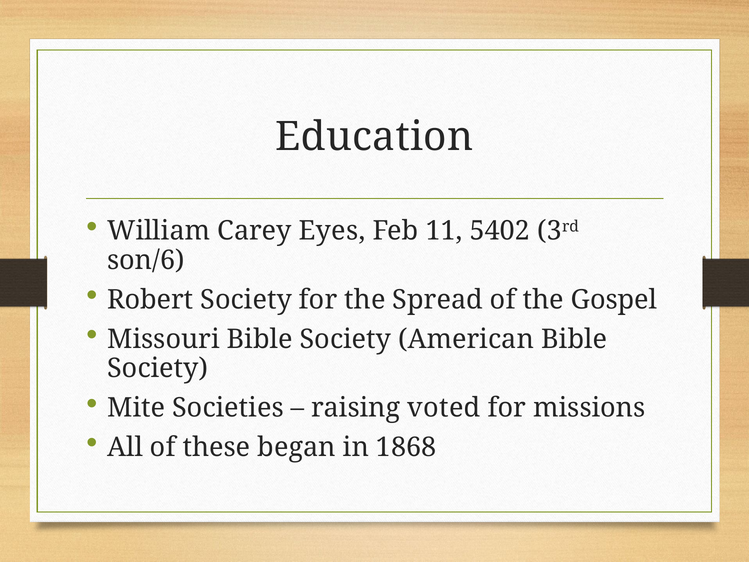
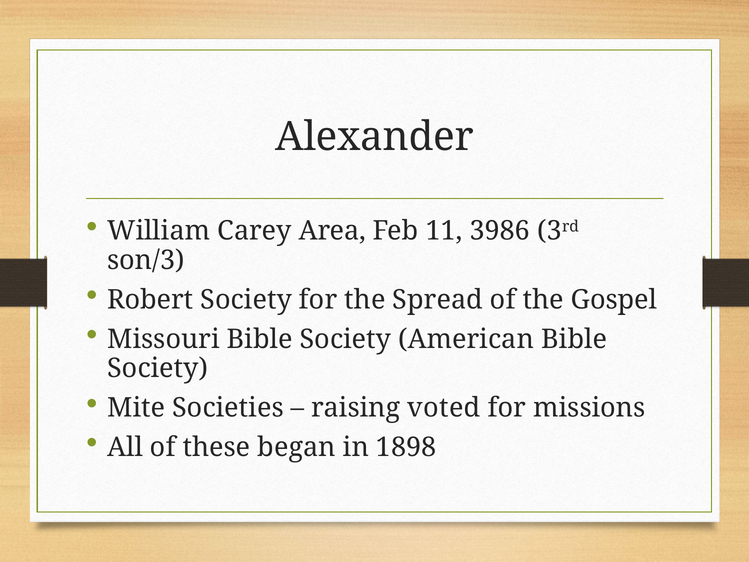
Education: Education -> Alexander (375, 137)
Eyes: Eyes -> Area (332, 231)
5402: 5402 -> 3986 (500, 231)
son/6: son/6 -> son/3 (146, 260)
1868: 1868 -> 1898 (406, 447)
